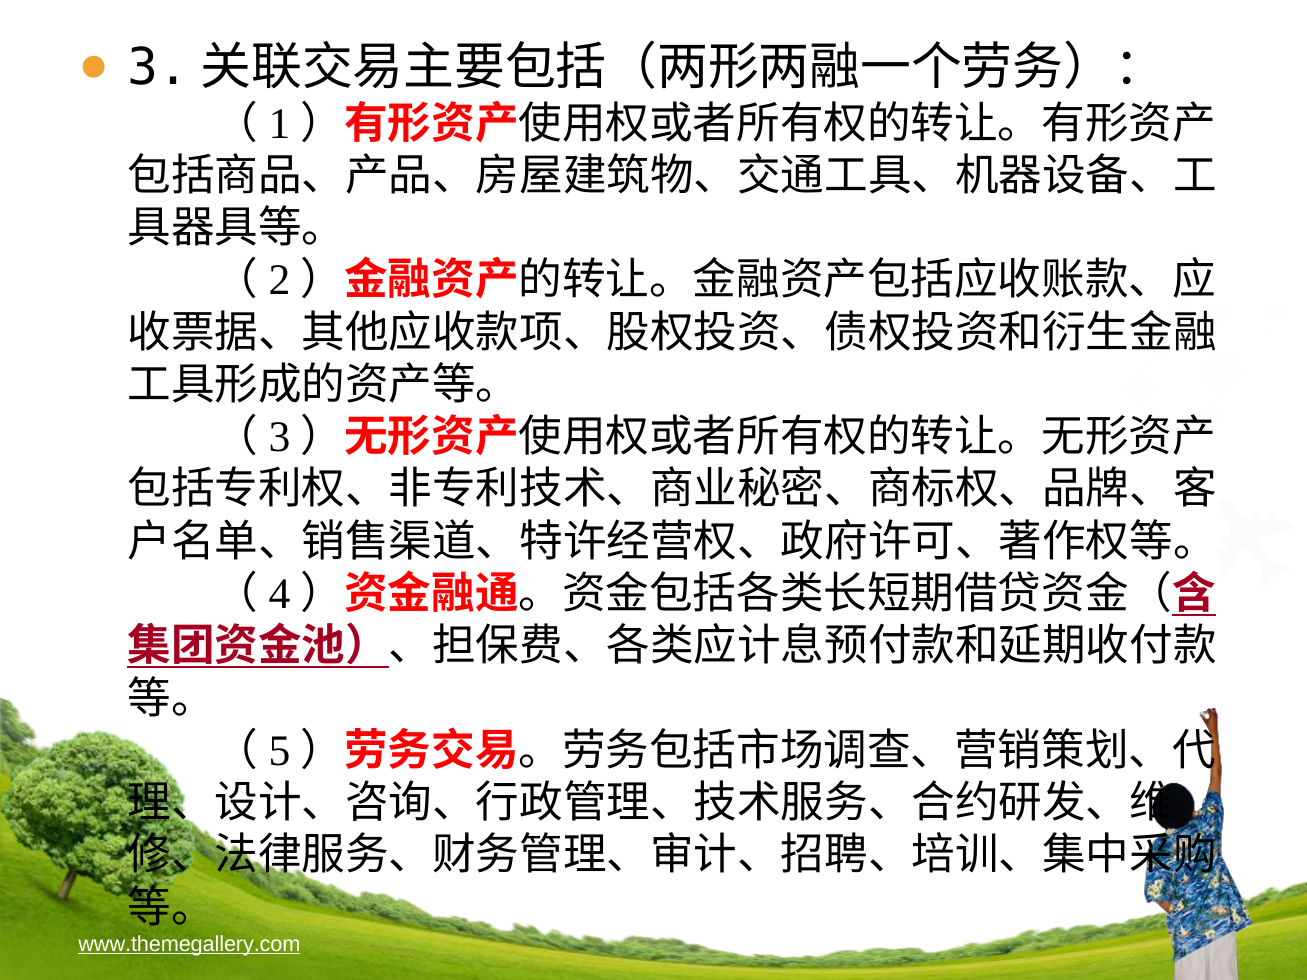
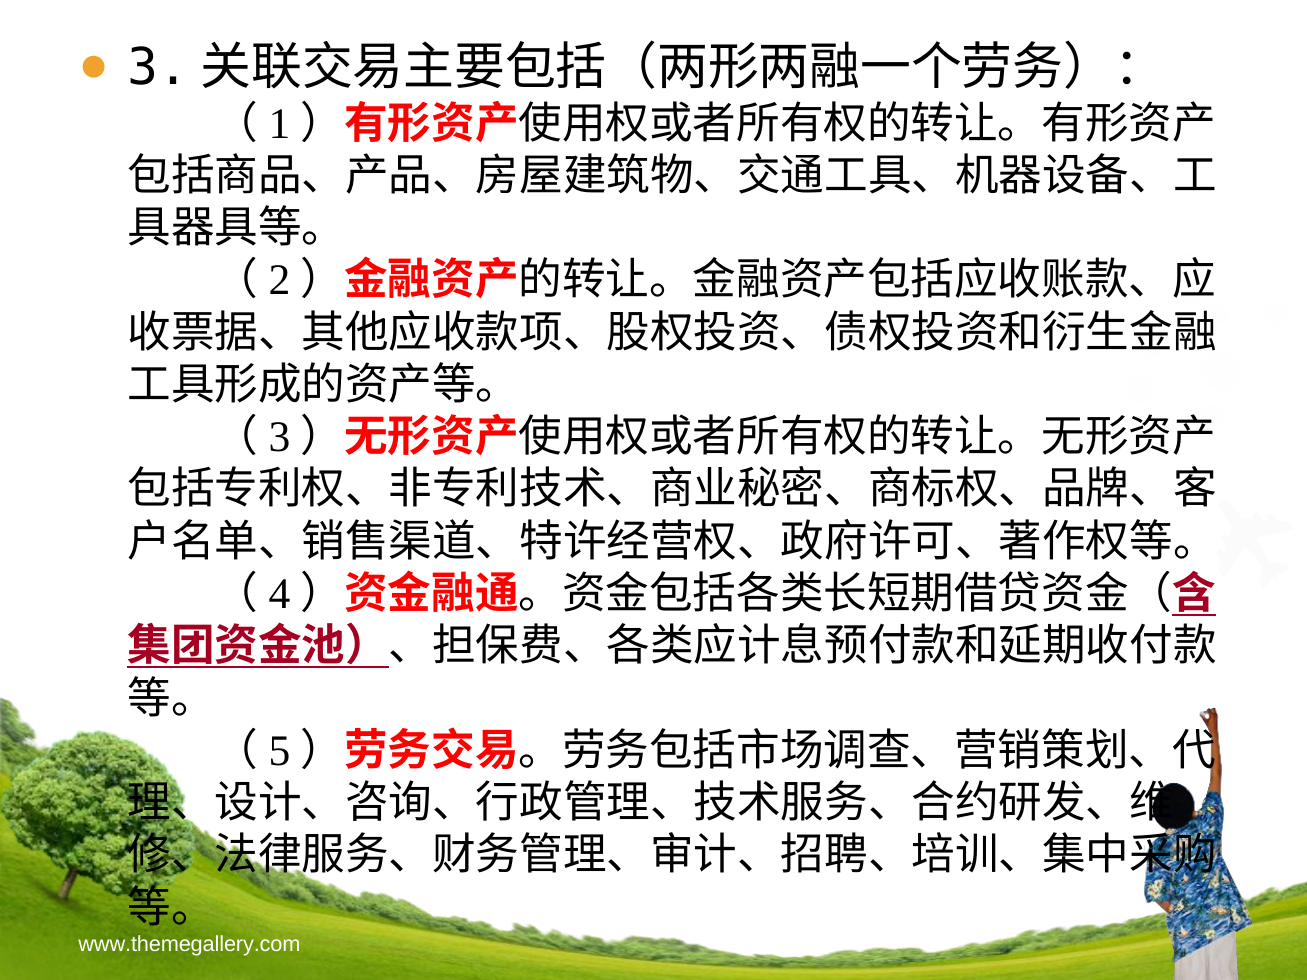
www.themegallery.com underline: present -> none (189, 945)
